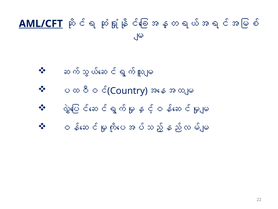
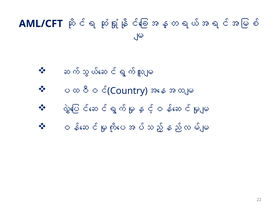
AML/CFT underline: present -> none (41, 24)
